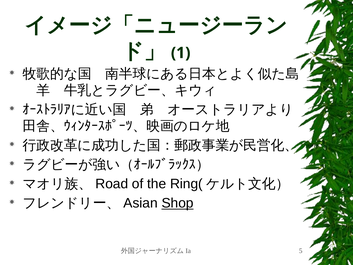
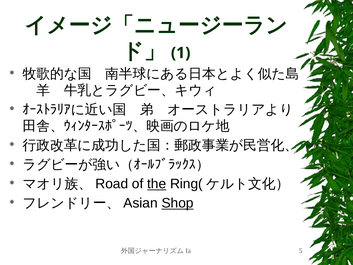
the underline: none -> present (157, 184)
